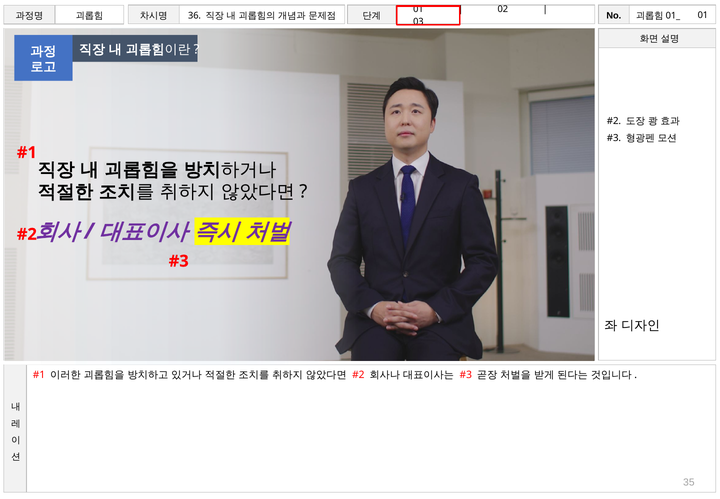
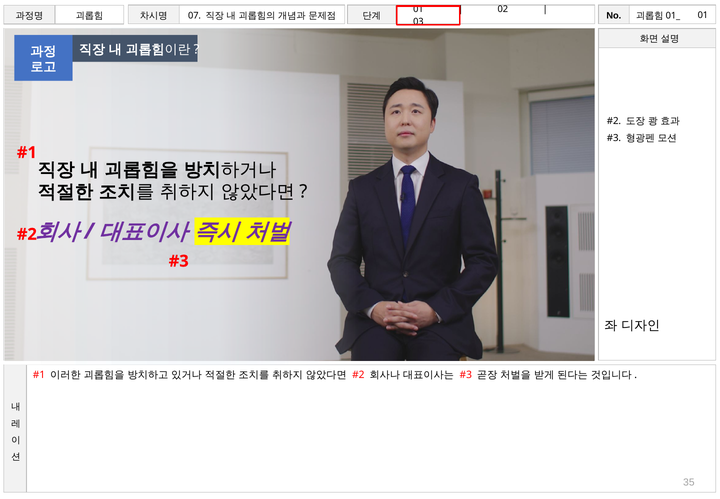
36: 36 -> 07 (194, 16)
